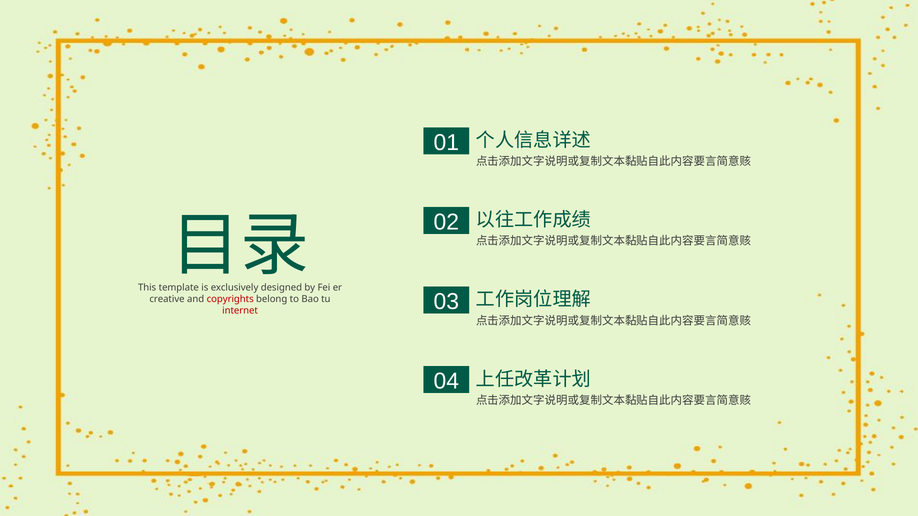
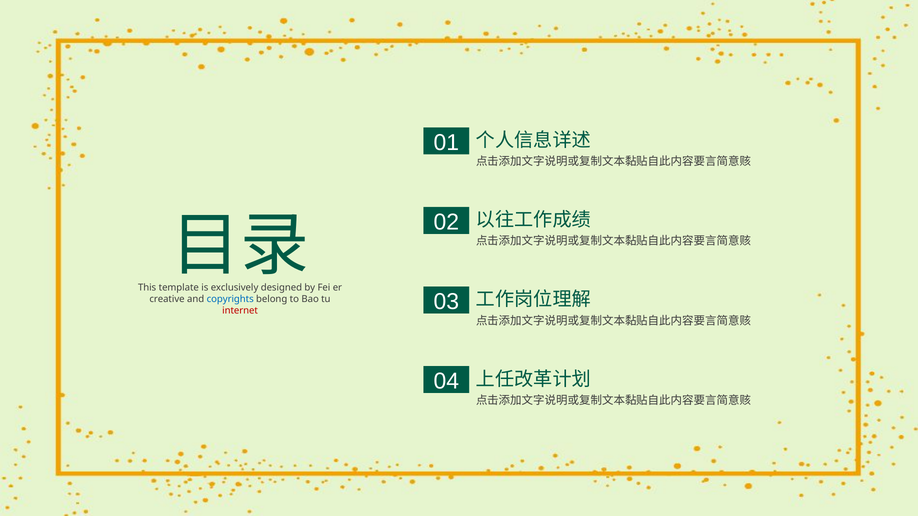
copyrights colour: red -> blue (230, 299)
